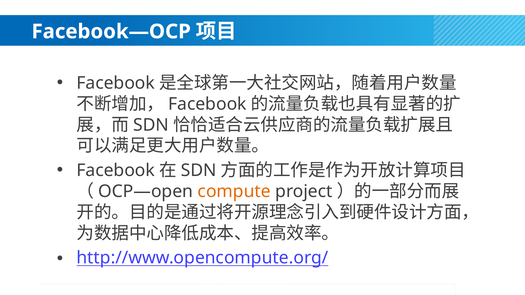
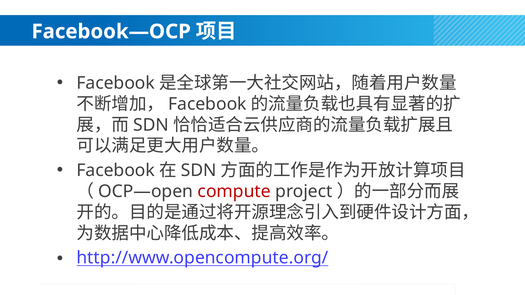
compute colour: orange -> red (234, 192)
